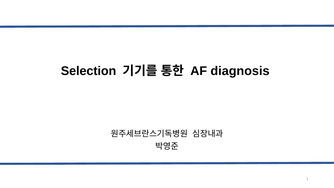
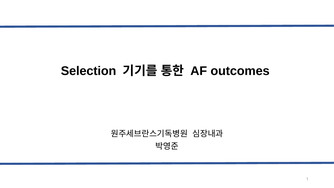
diagnosis: diagnosis -> outcomes (240, 71)
